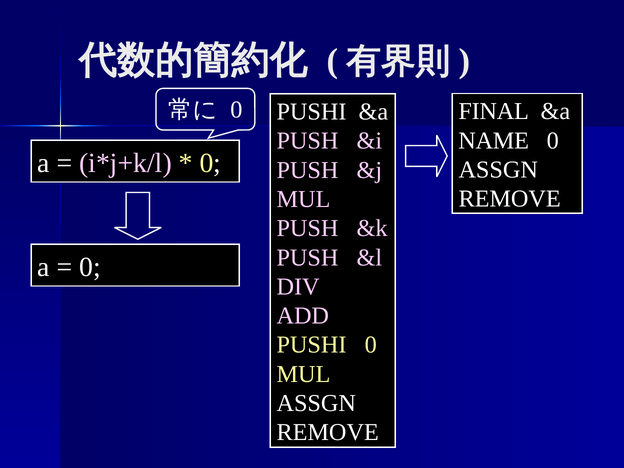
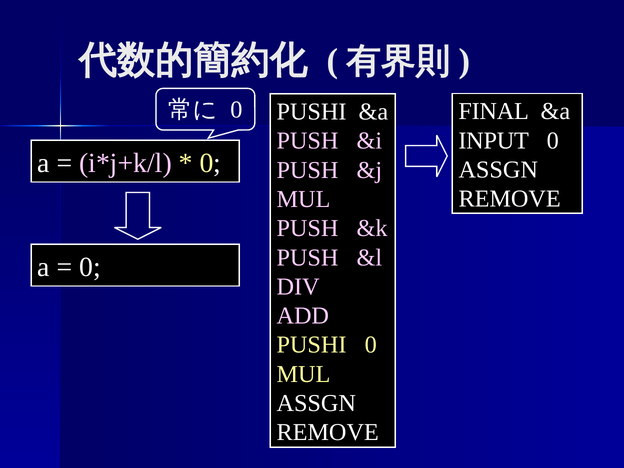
NAME: NAME -> INPUT (494, 140)
